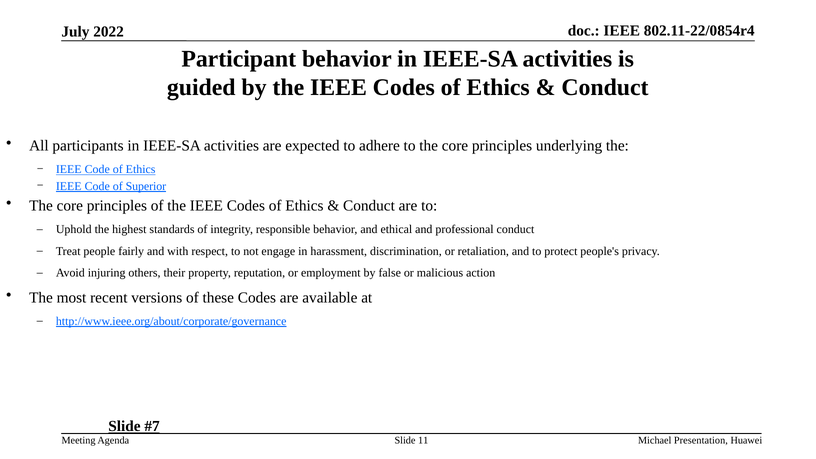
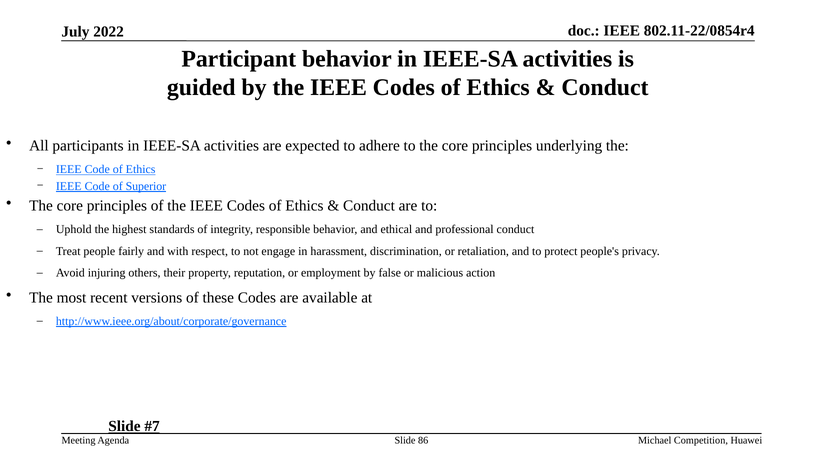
11: 11 -> 86 (423, 440)
Presentation: Presentation -> Competition (701, 440)
